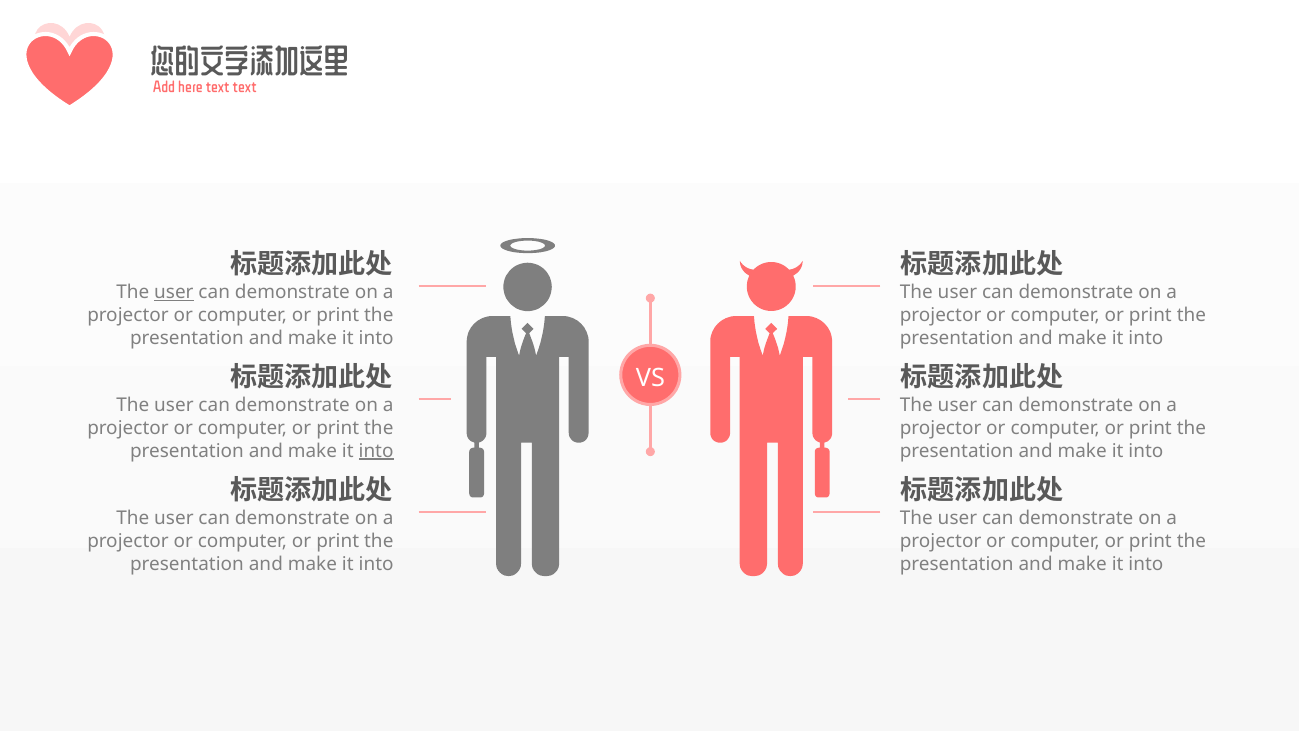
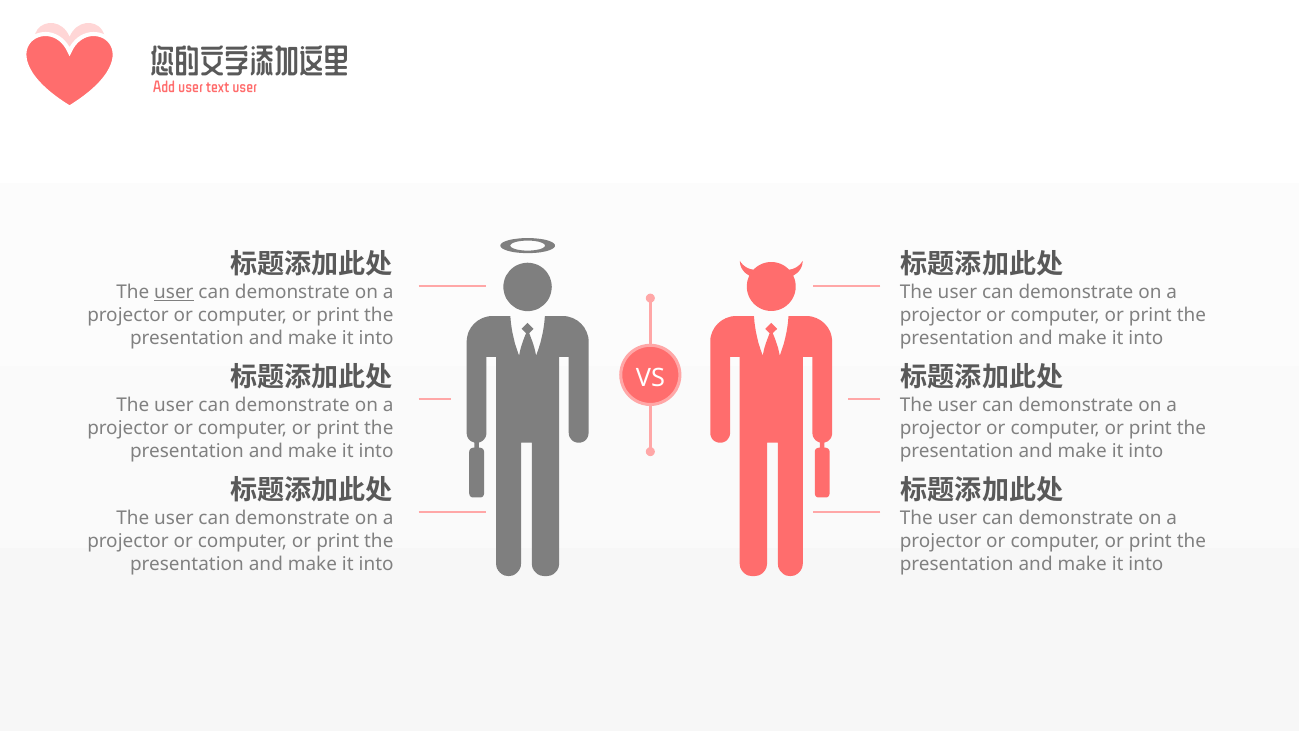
Add here: here -> user (190, 87)
text text: text -> user (245, 87)
into underline: present -> none (376, 451)
